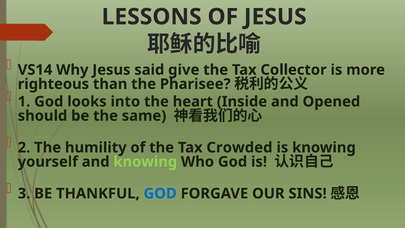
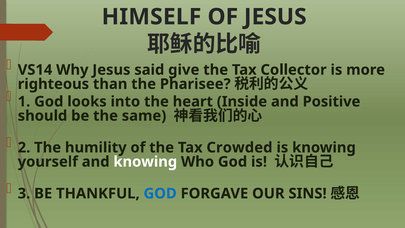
LESSONS: LESSONS -> HIMSELF (152, 17)
Opened: Opened -> Positive (331, 102)
knowing colour: light green -> white (145, 162)
